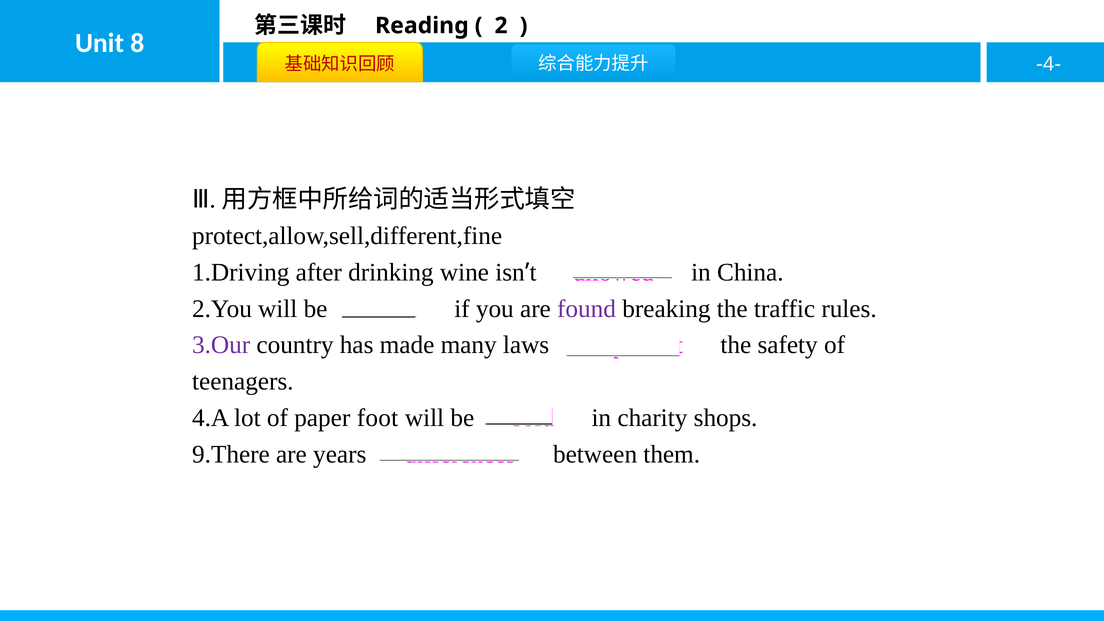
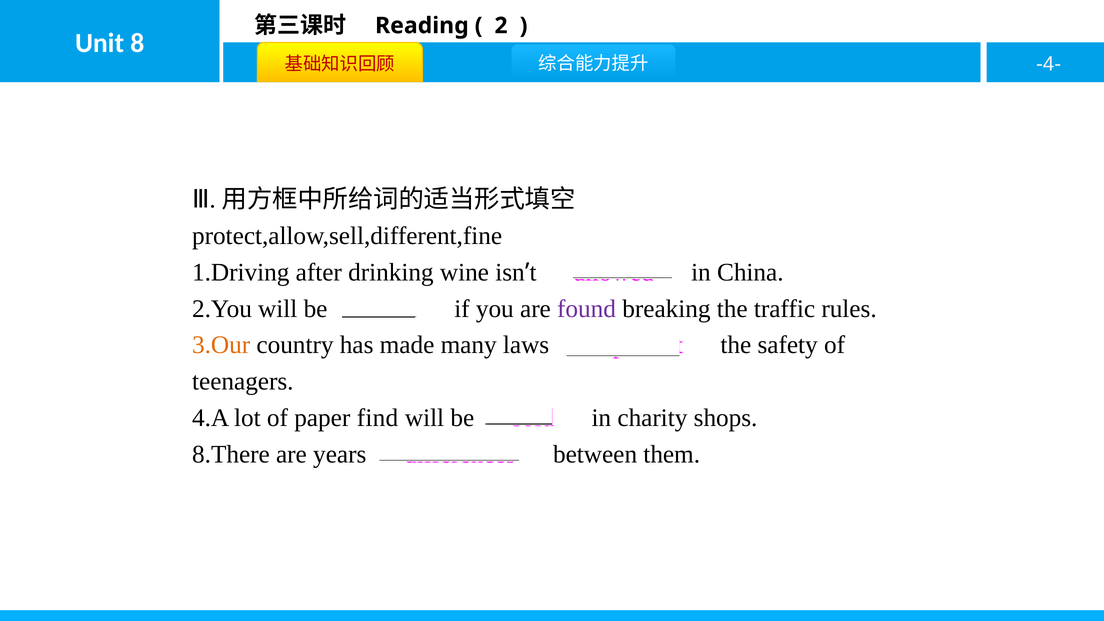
3.Our colour: purple -> orange (221, 345)
foot: foot -> find (377, 418)
9.There: 9.There -> 8.There (231, 454)
